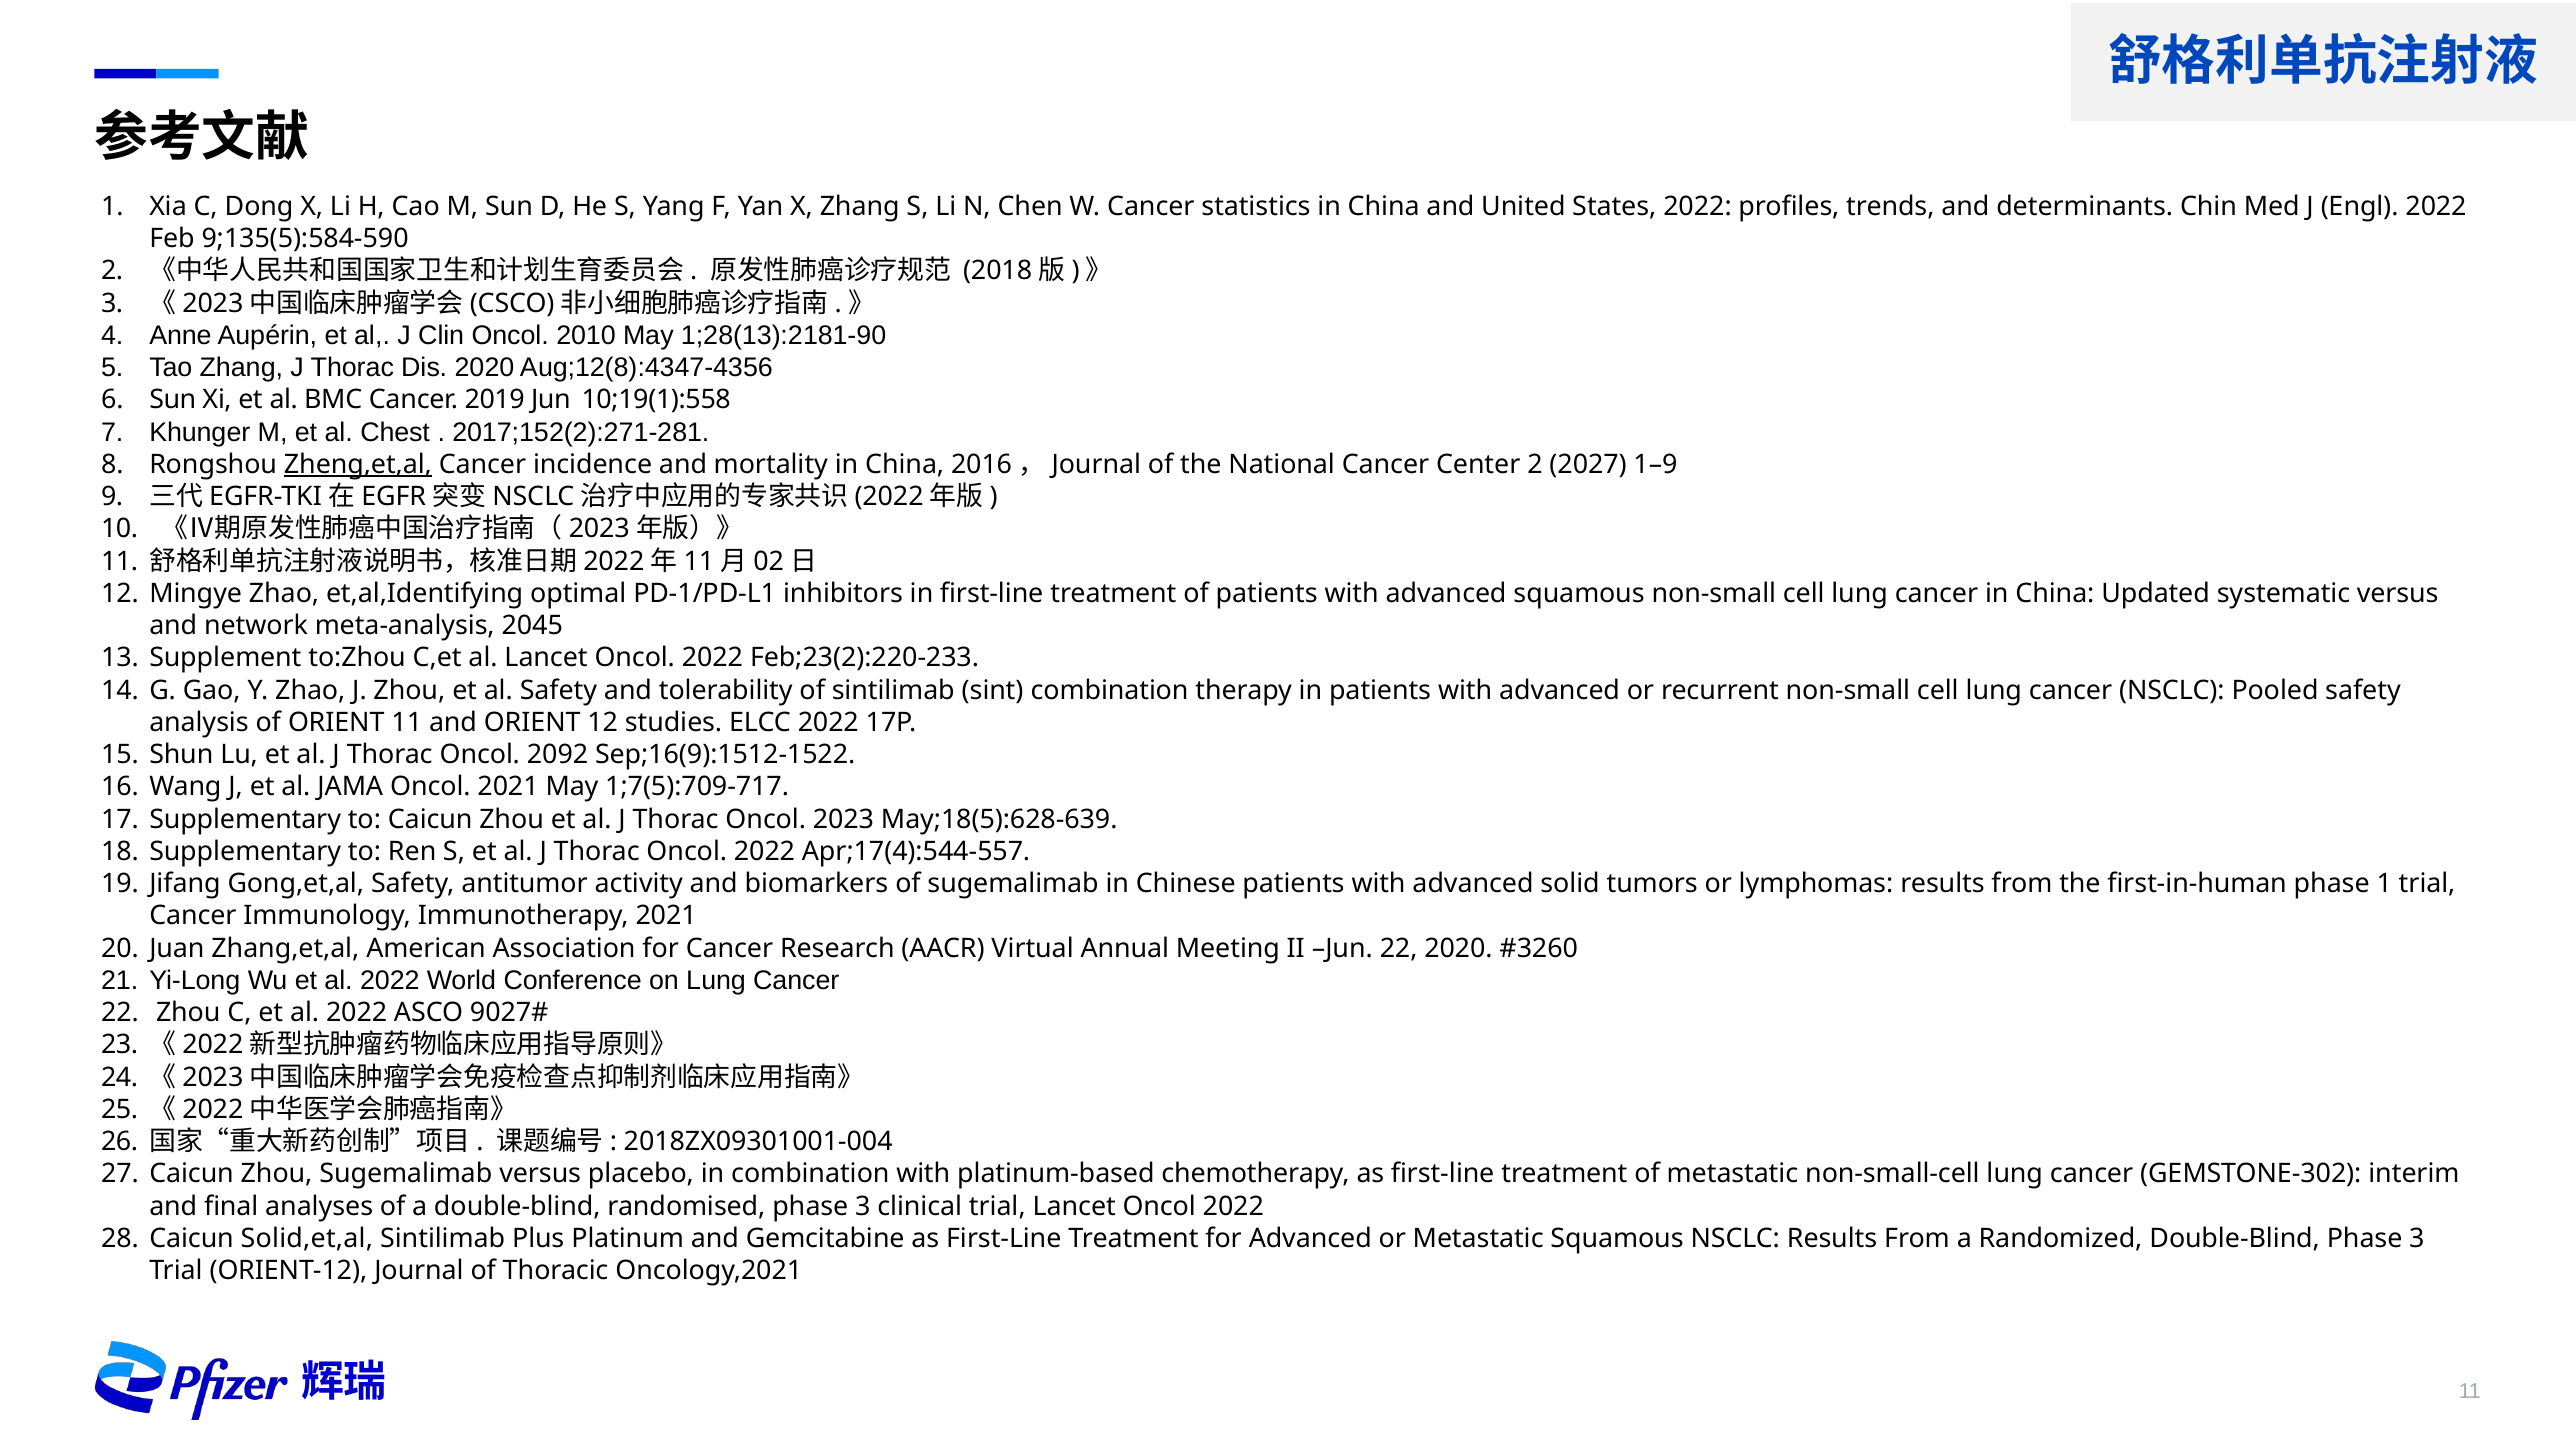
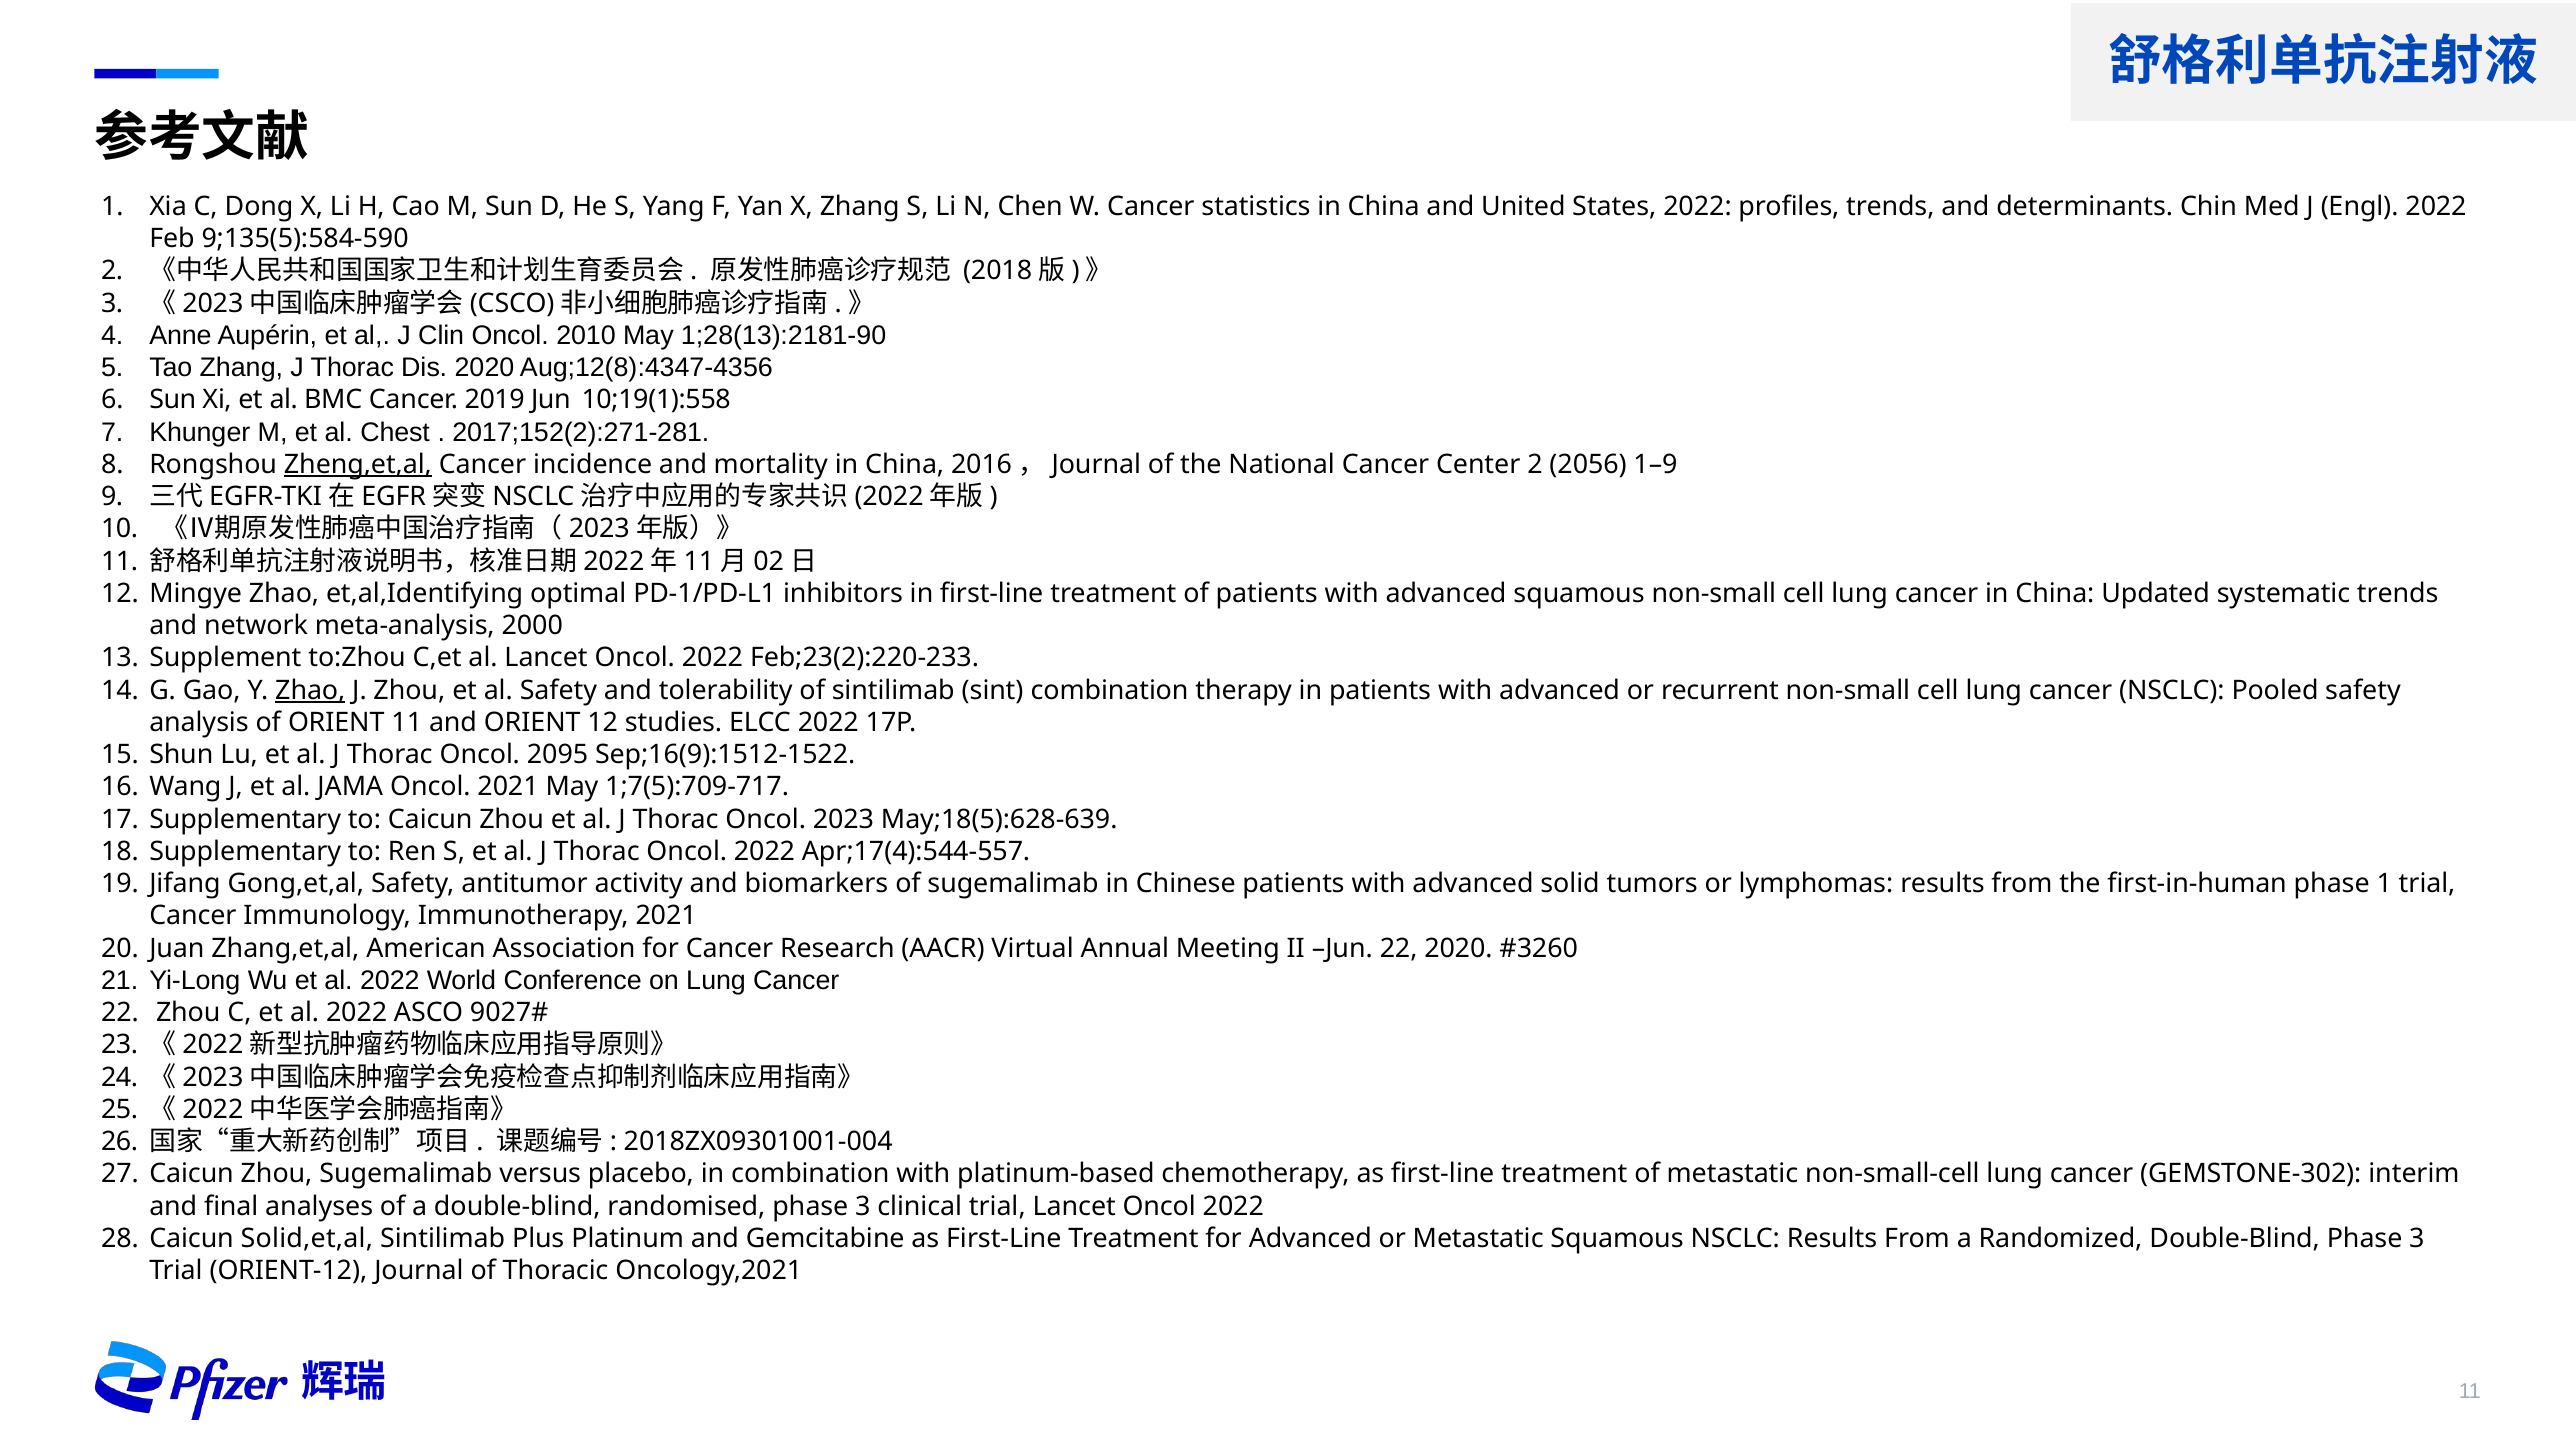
2027: 2027 -> 2056 (1588, 464)
systematic versus: versus -> trends (2398, 593)
2045: 2045 -> 2000 (532, 626)
Zhao underline: none -> present (310, 690)
2092: 2092 -> 2095 (558, 755)
